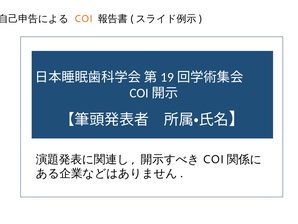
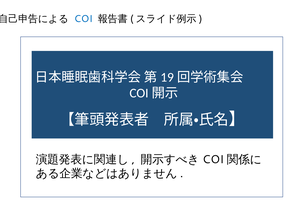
COI colour: orange -> blue (83, 19)
